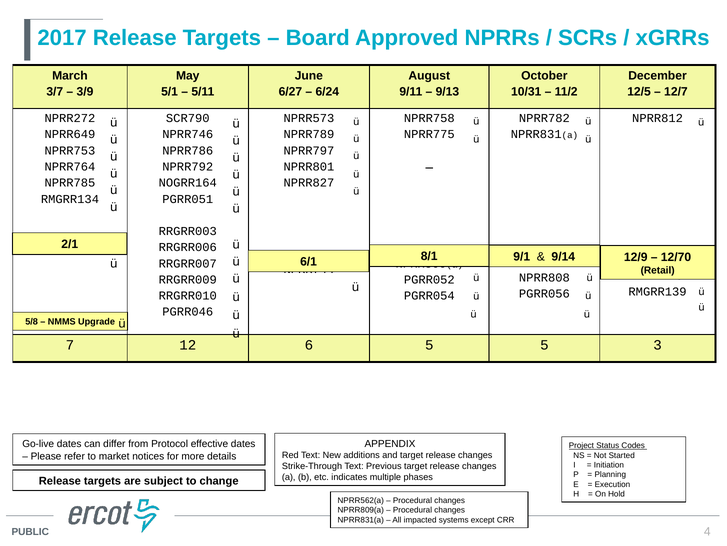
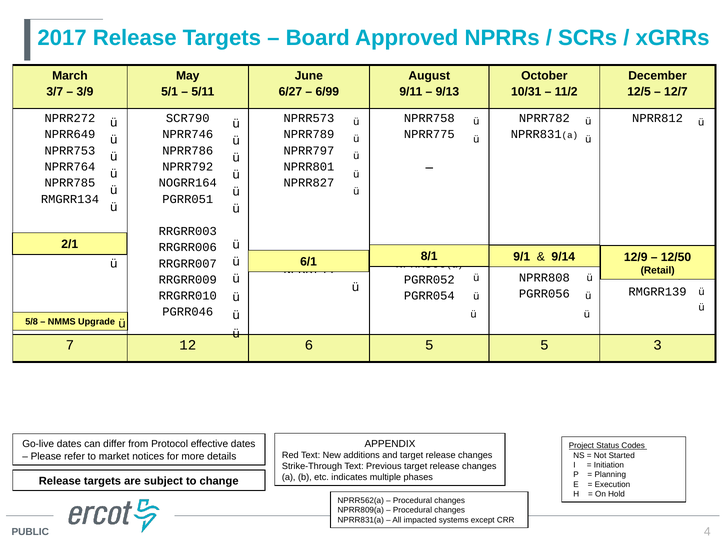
6/24: 6/24 -> 6/99 (327, 91)
12/70: 12/70 -> 12/50 (676, 257)
